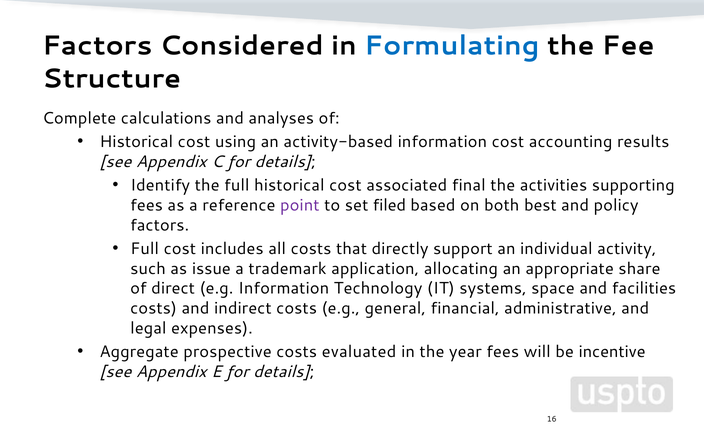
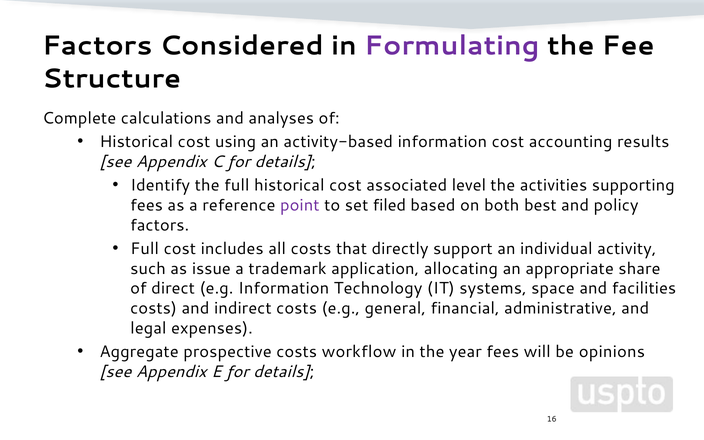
Formulating colour: blue -> purple (452, 46)
final: final -> level (469, 185)
evaluated: evaluated -> workflow (359, 352)
incentive: incentive -> opinions (612, 352)
